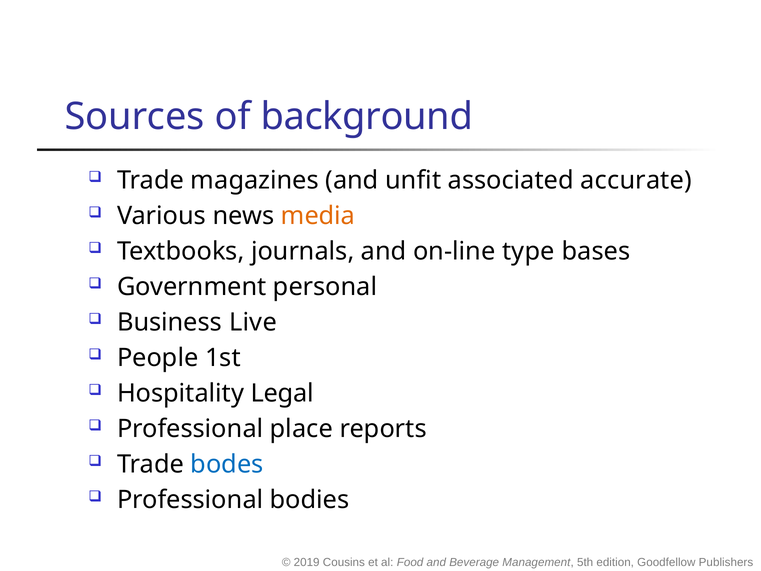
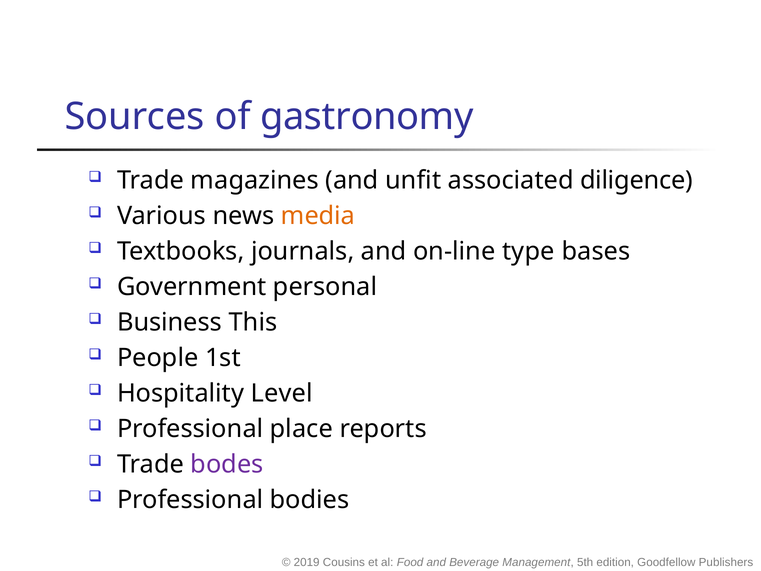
background: background -> gastronomy (367, 117)
accurate: accurate -> diligence (636, 180)
Live: Live -> This (253, 322)
Legal: Legal -> Level (282, 393)
bodes colour: blue -> purple (227, 464)
